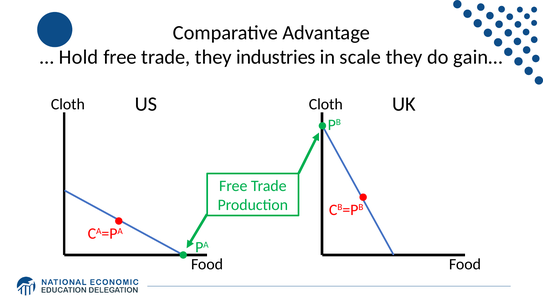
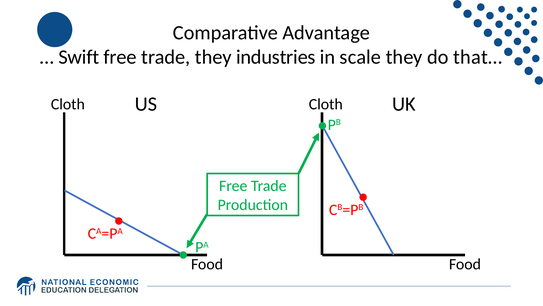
Hold: Hold -> Swift (79, 57)
gain…: gain… -> that… (478, 57)
